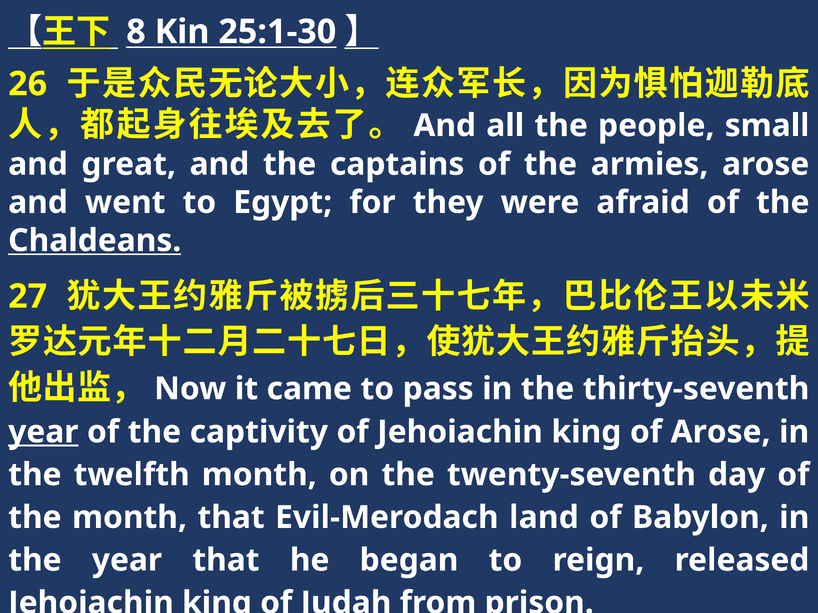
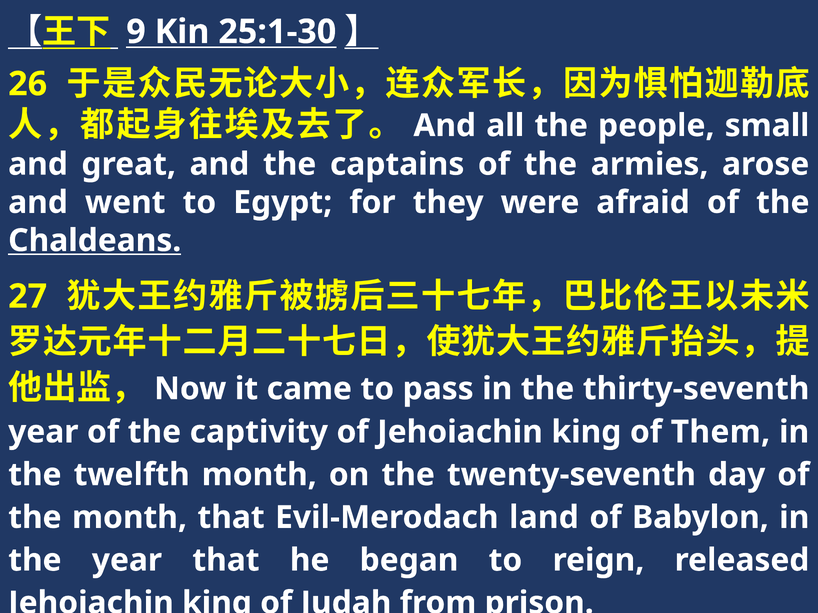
8: 8 -> 9 (136, 32)
year underline: present -> none (43, 432)
of Arose: Arose -> Them (720, 432)
